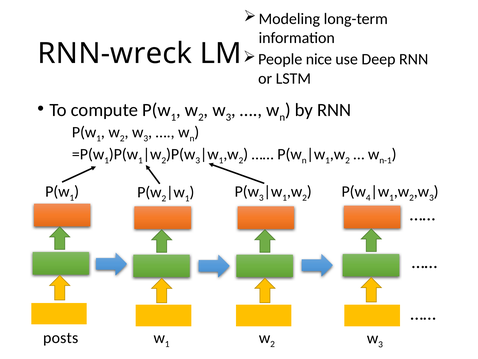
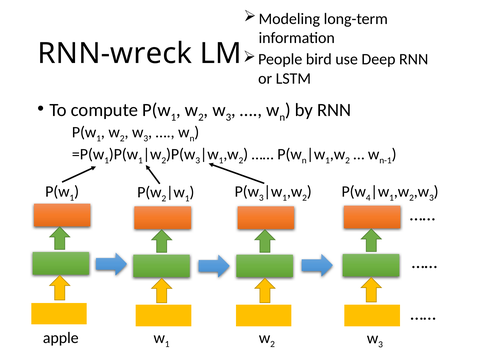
nice: nice -> bird (319, 59)
posts: posts -> apple (61, 338)
